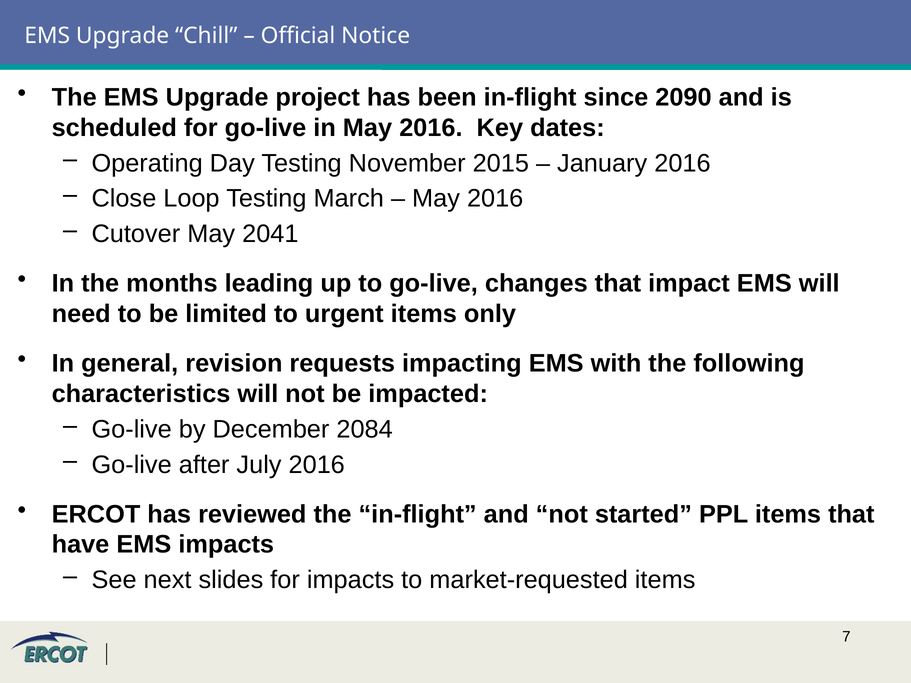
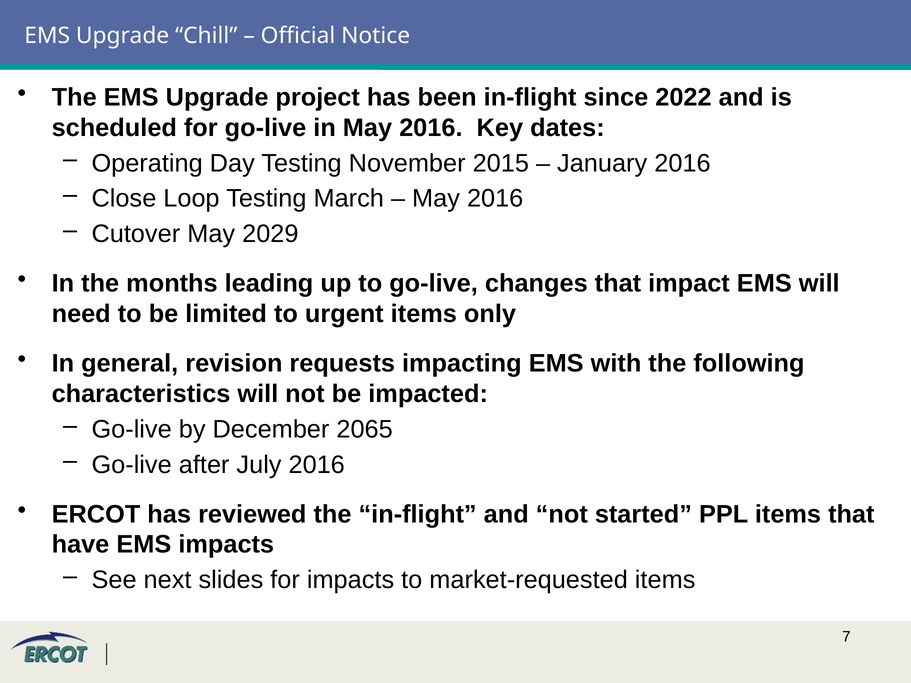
2090: 2090 -> 2022 (683, 97)
2041: 2041 -> 2029 (270, 234)
2084: 2084 -> 2065 (365, 429)
